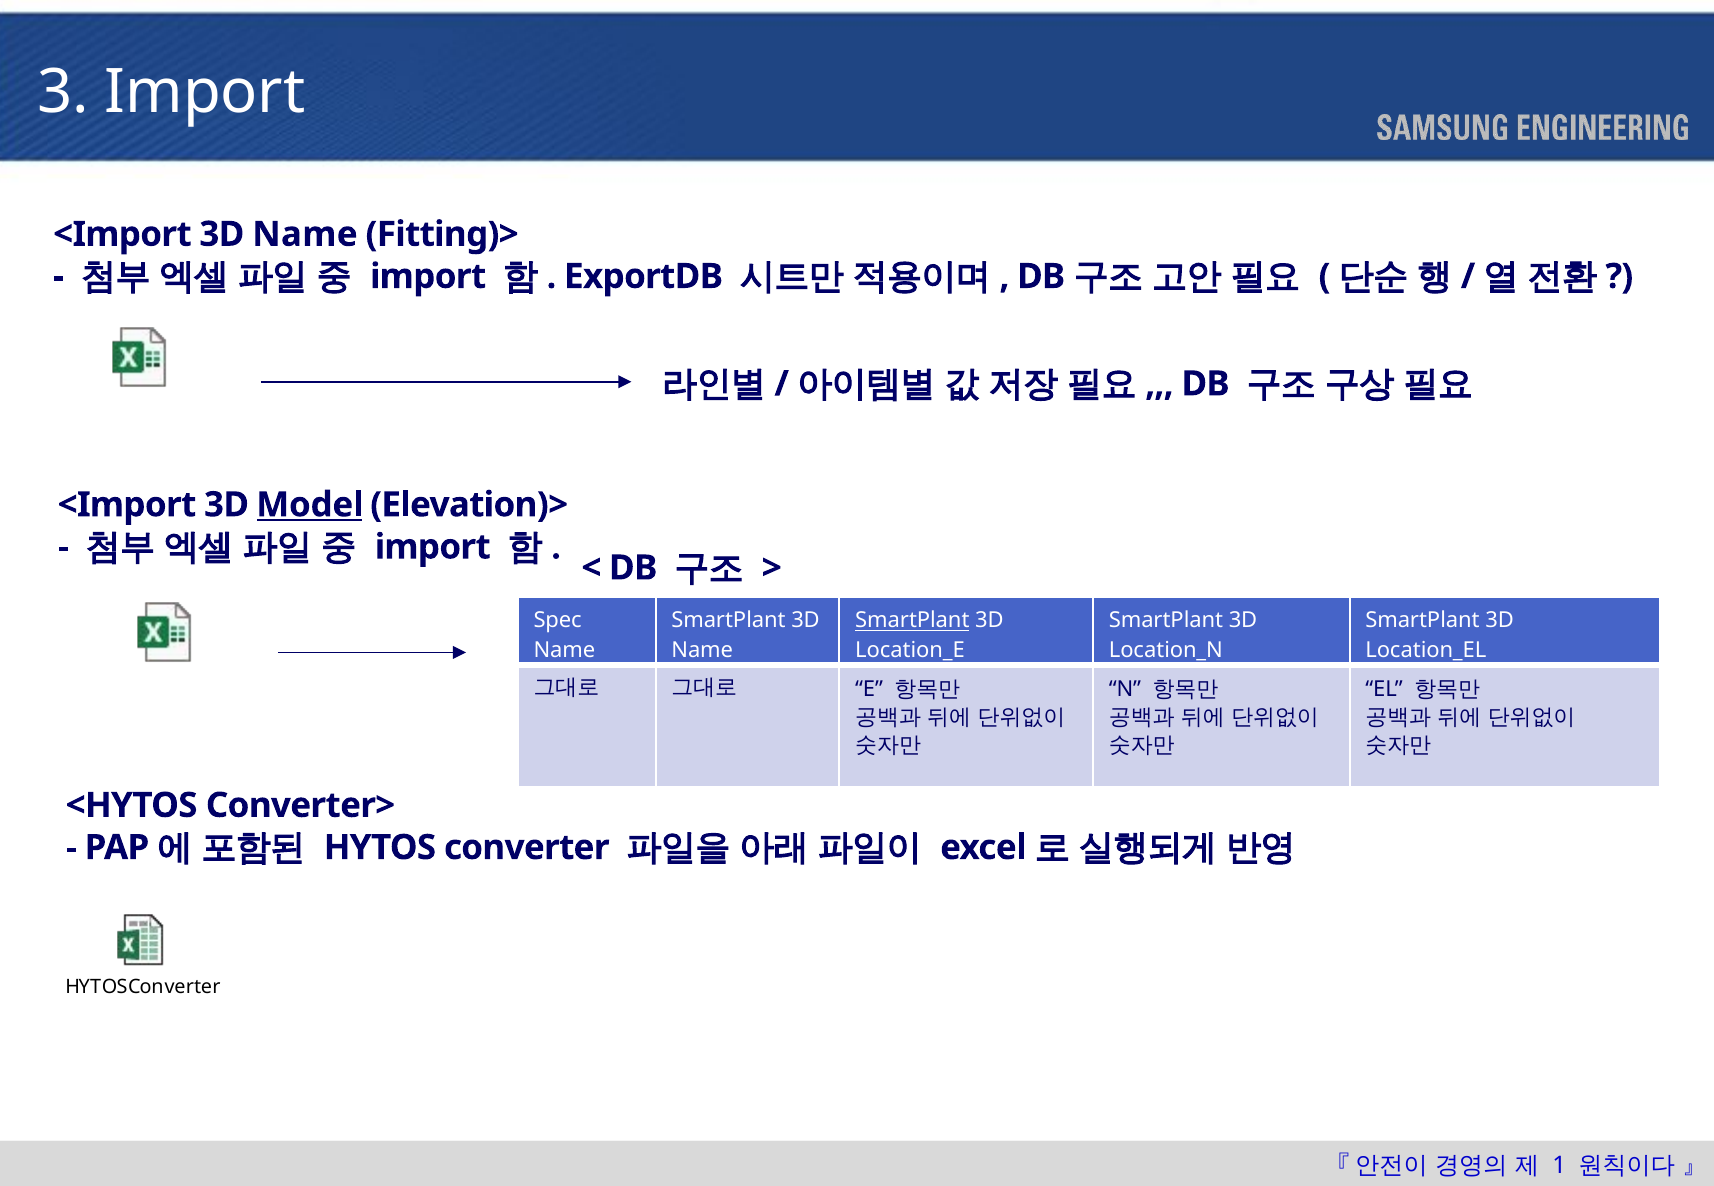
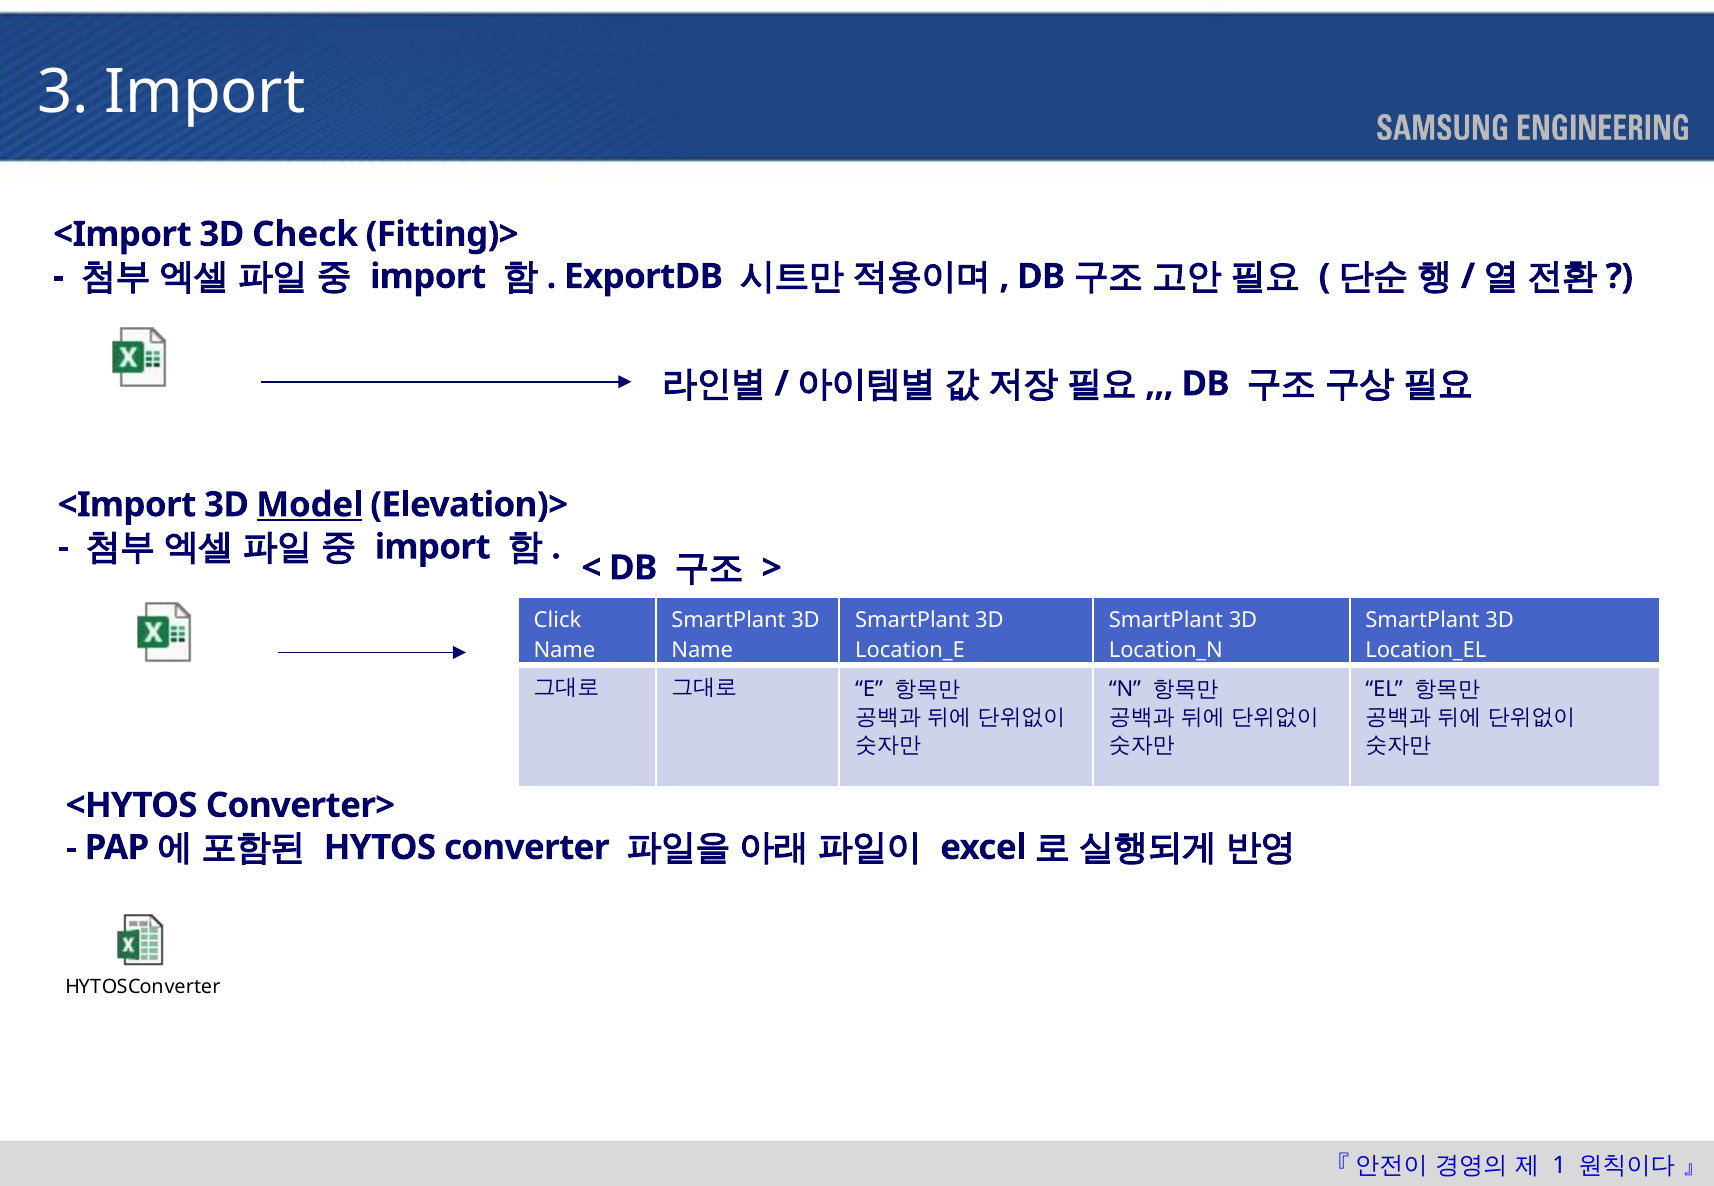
<Import 3D Name: Name -> Check (305, 234)
Spec: Spec -> Click (558, 621)
SmartPlant underline: present -> none (912, 621)
